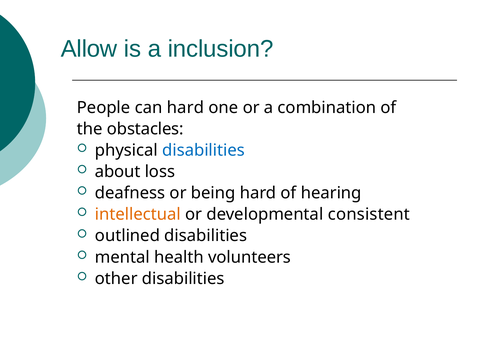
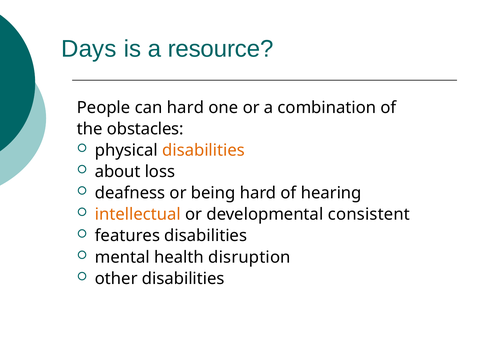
Allow: Allow -> Days (89, 49)
inclusion: inclusion -> resource (221, 49)
disabilities colour: blue -> orange (204, 150)
outlined: outlined -> features (127, 236)
volunteers: volunteers -> disruption (249, 257)
